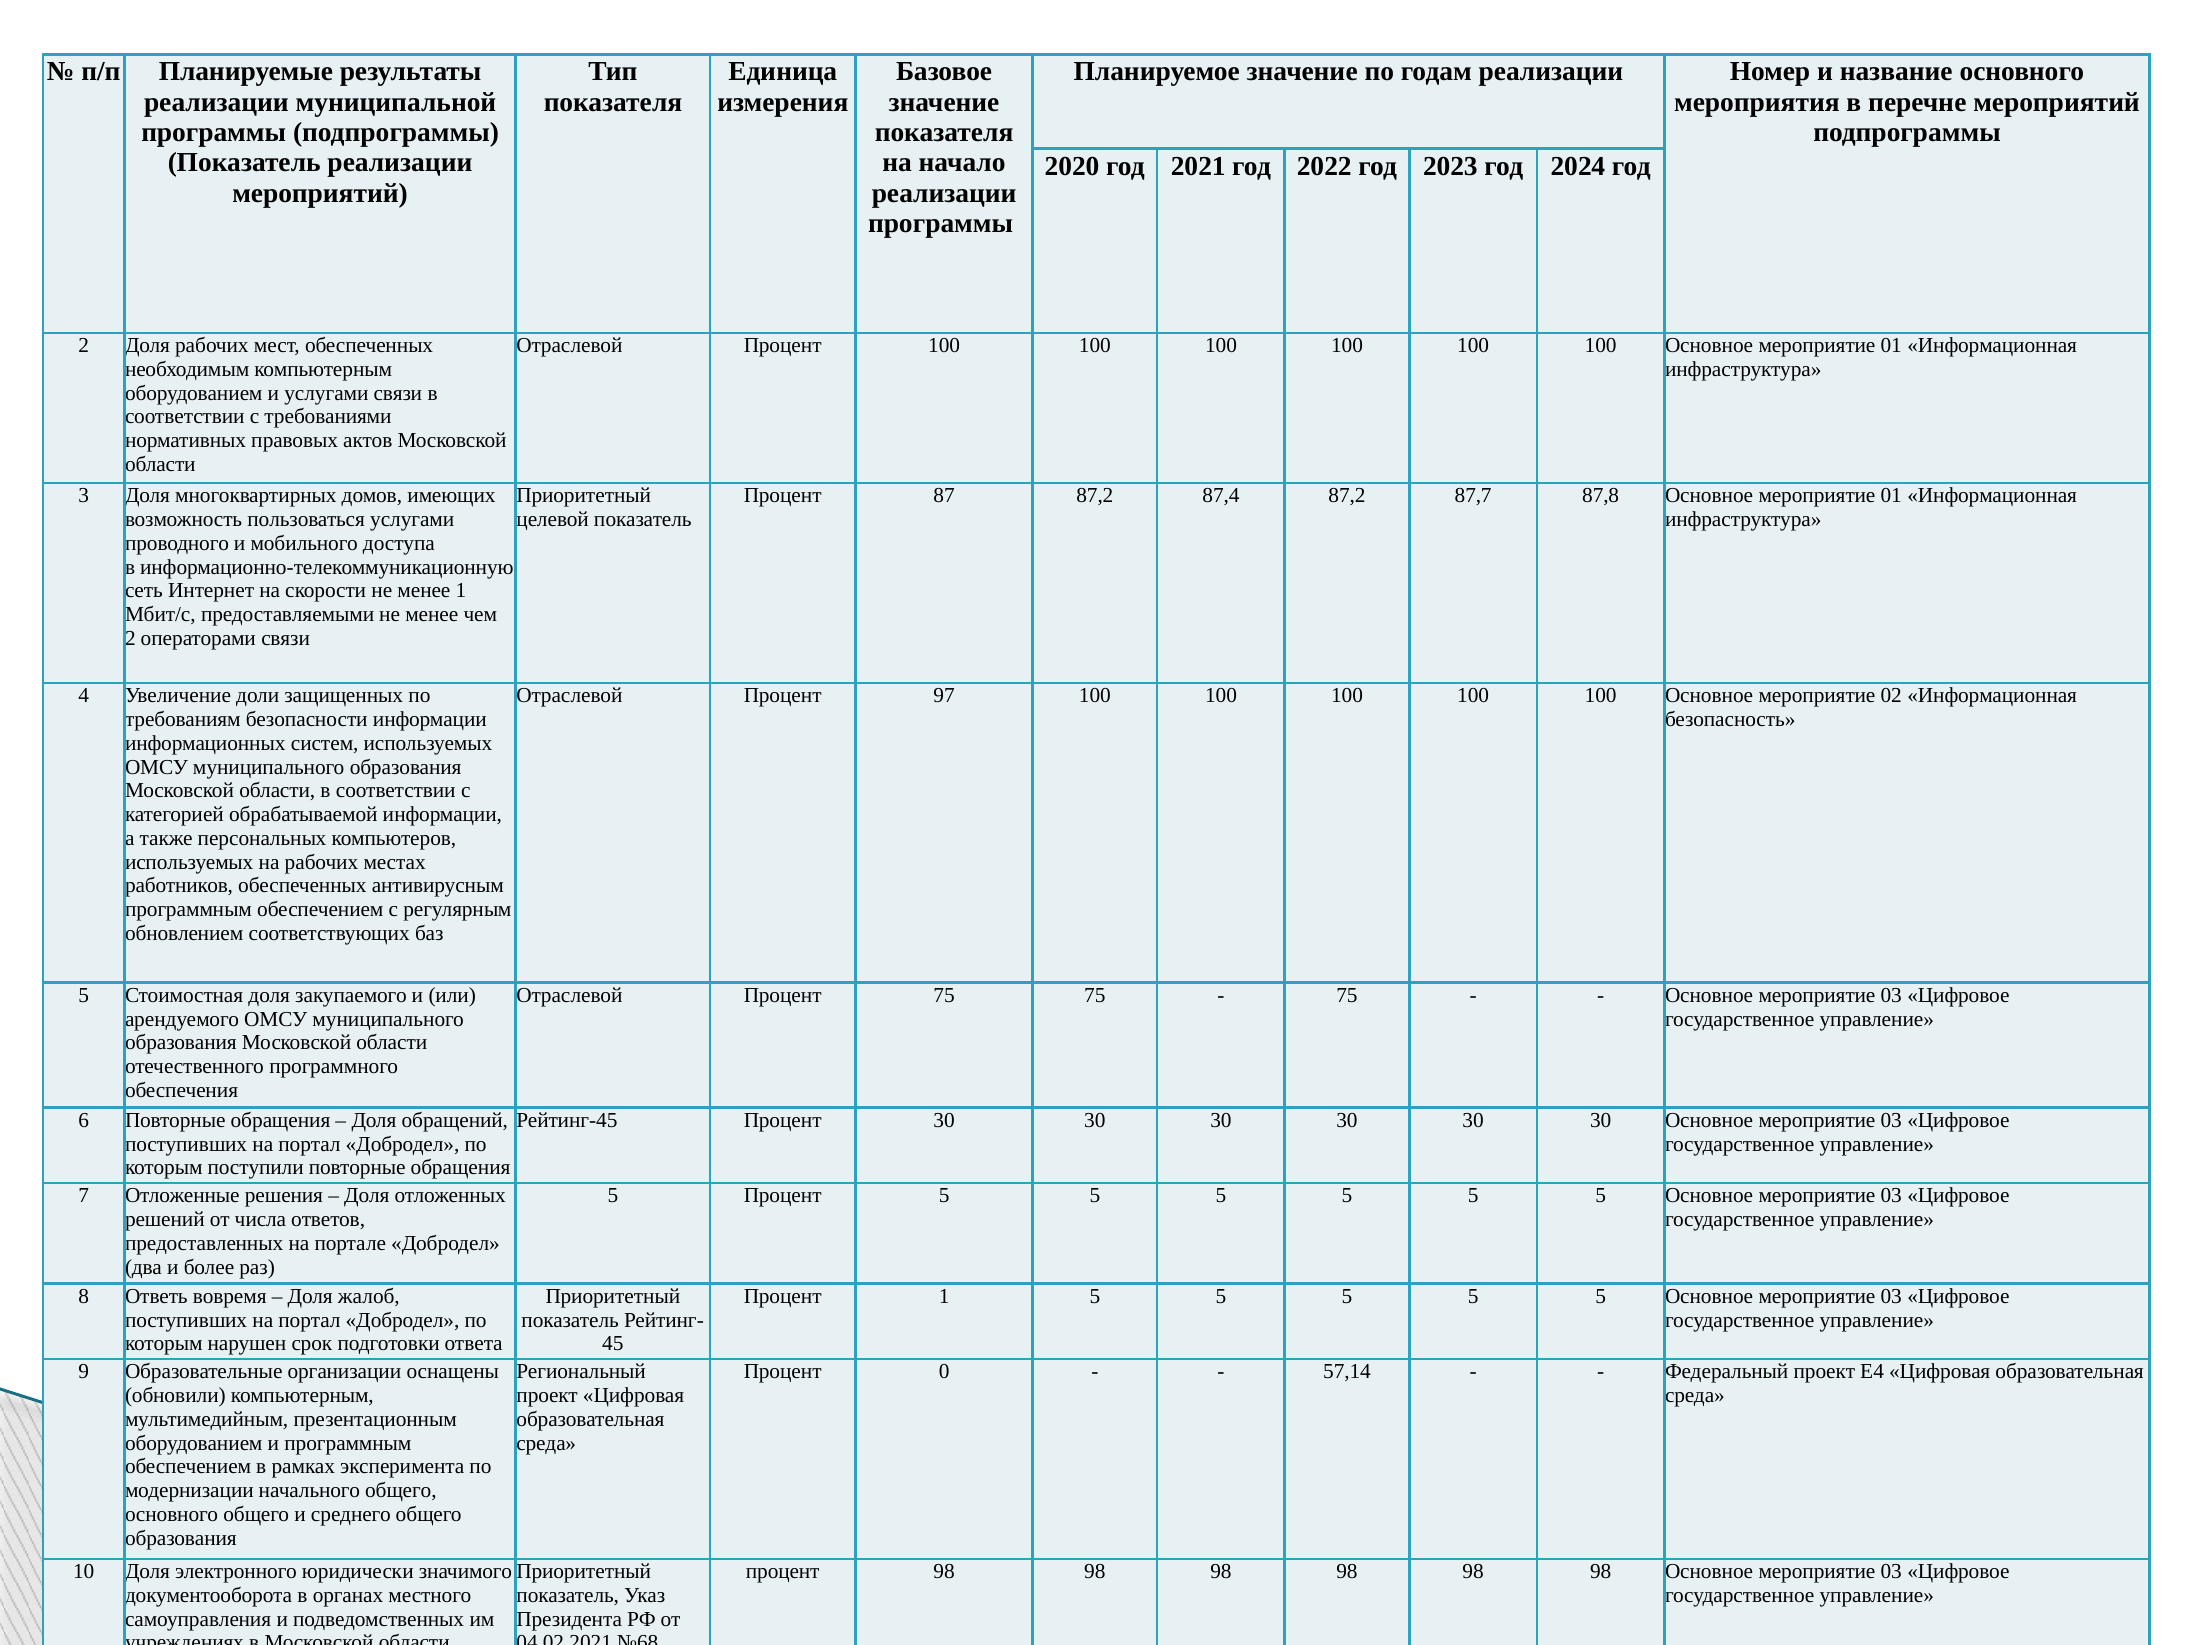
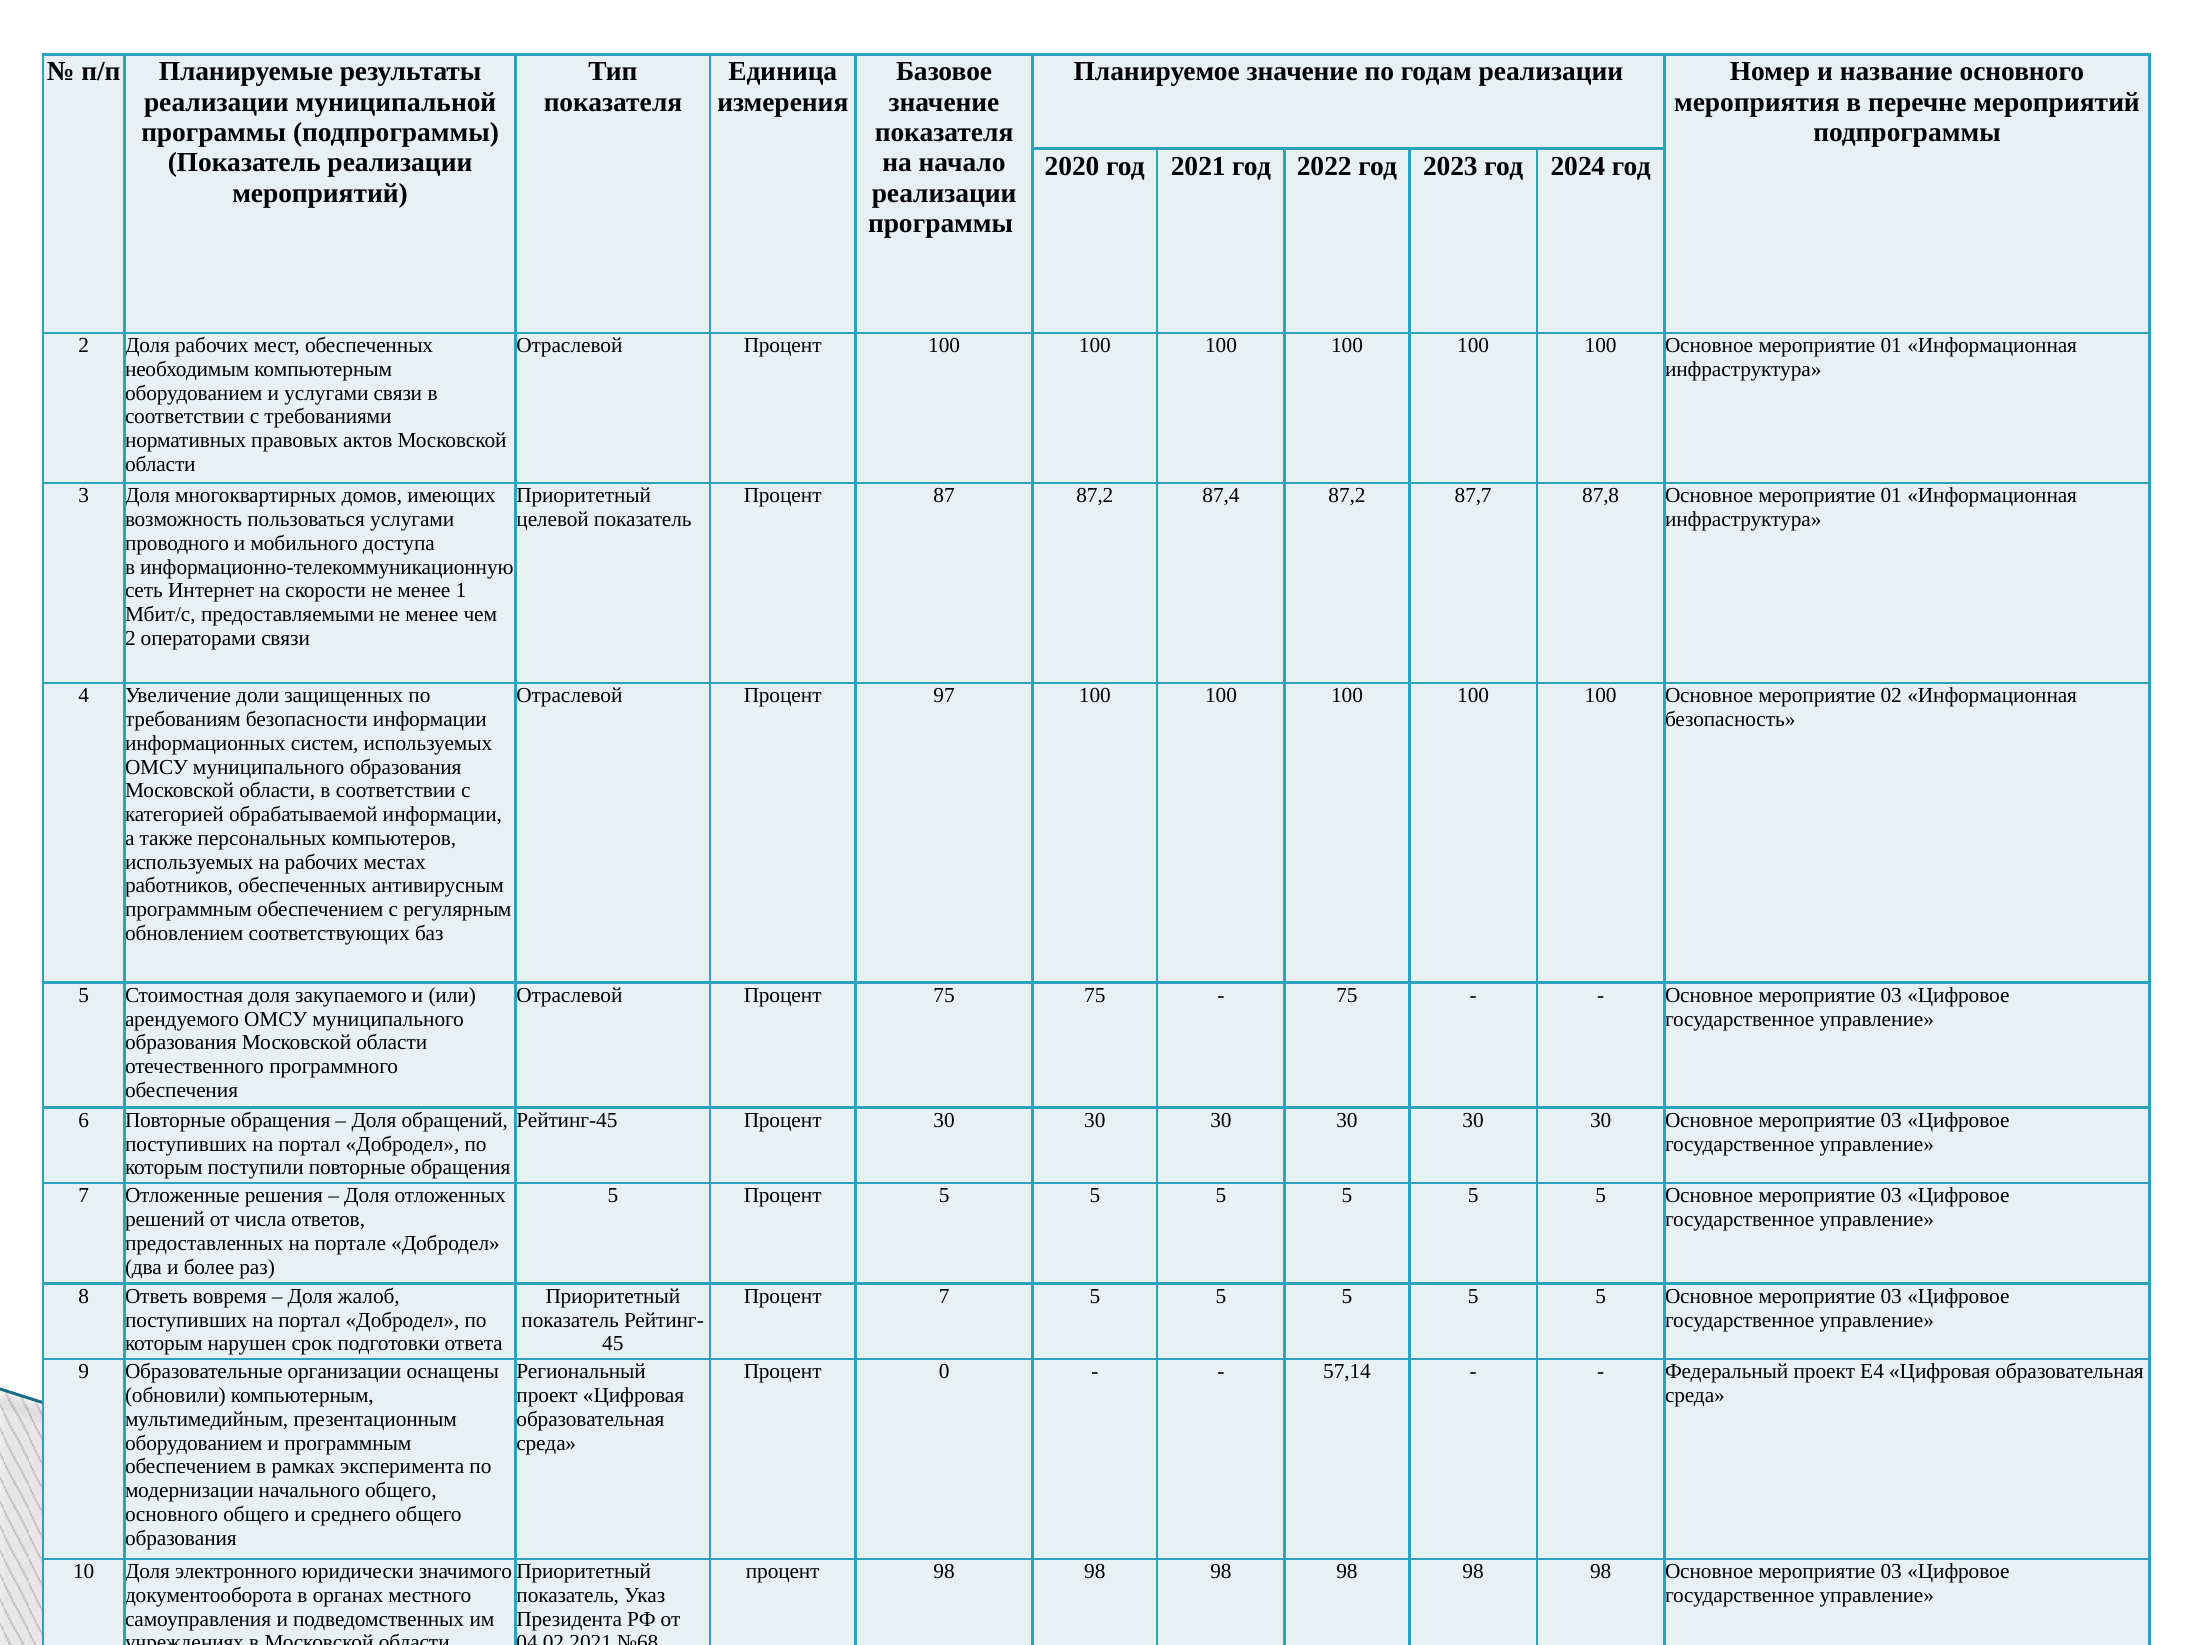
Процент 1: 1 -> 7 (944, 1296)
